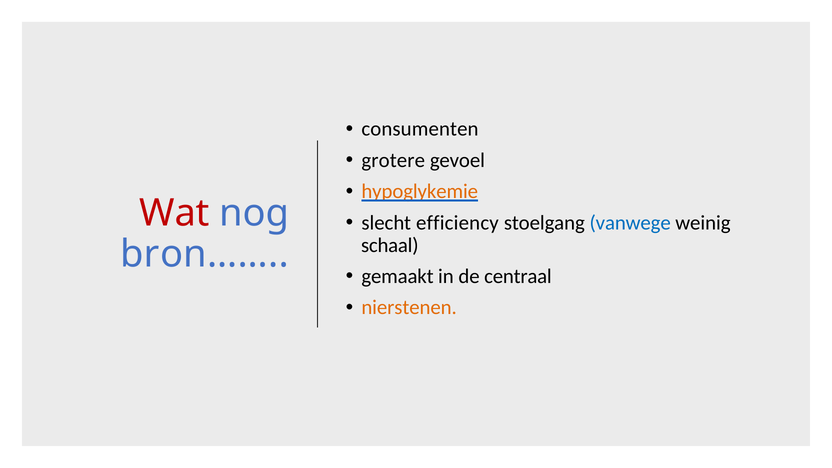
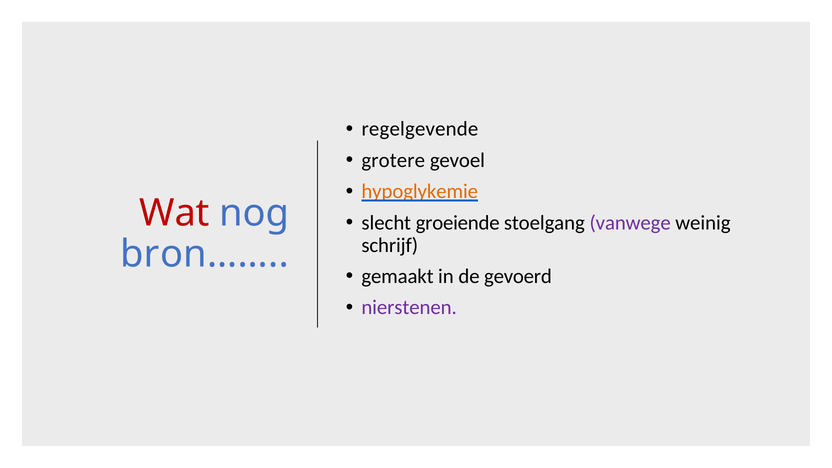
consumenten: consumenten -> regelgevende (420, 129)
efficiency: efficiency -> groeiende (458, 223)
vanwege colour: blue -> purple (630, 223)
schaal: schaal -> schrijf (390, 245)
centraal: centraal -> gevoerd (518, 276)
nierstenen colour: orange -> purple (409, 308)
